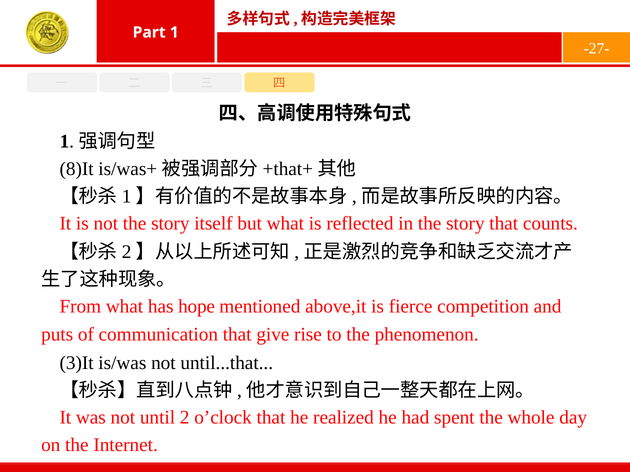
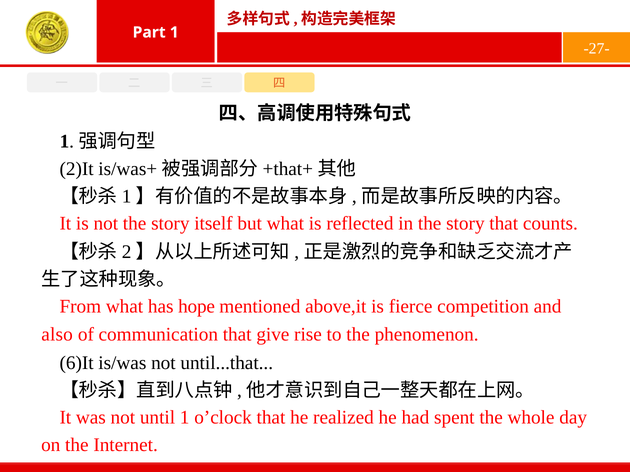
8)It: 8)It -> 2)It (77, 169)
puts: puts -> also (57, 335)
3)It: 3)It -> 6)It (77, 363)
until 2: 2 -> 1 (185, 418)
